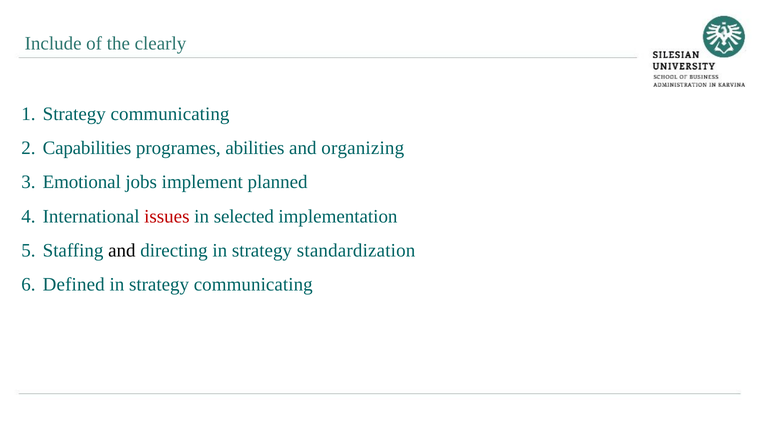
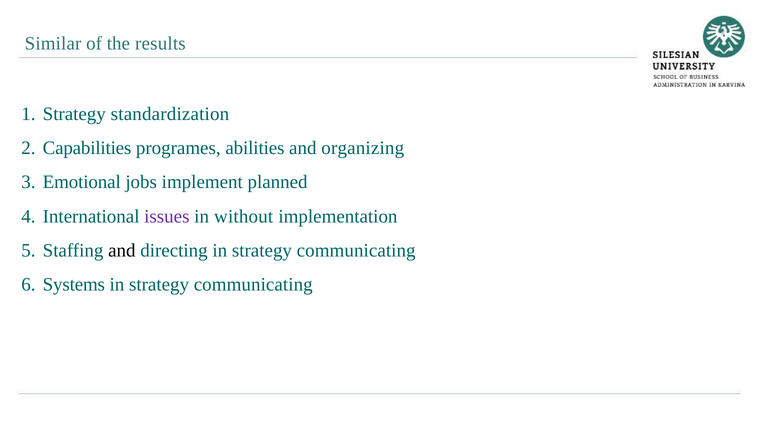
Include: Include -> Similar (53, 43)
clearly: clearly -> results (160, 43)
communicating: communicating -> standardization (170, 114)
issues colour: red -> purple (167, 216)
selected: selected -> without (244, 216)
directing in strategy standardization: standardization -> communicating (356, 250)
Defined: Defined -> Systems (74, 285)
